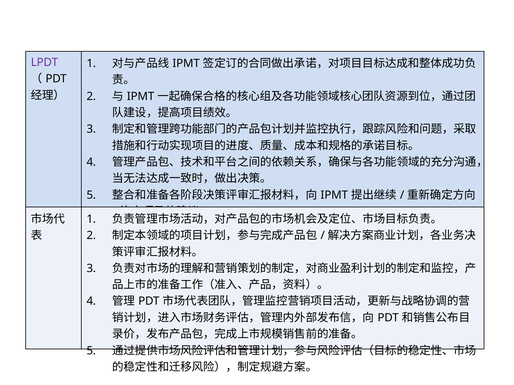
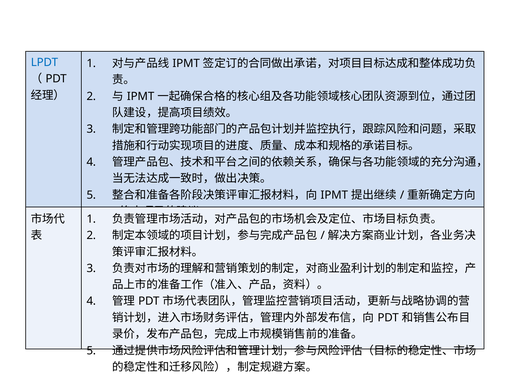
LPDT colour: purple -> blue (44, 62)
